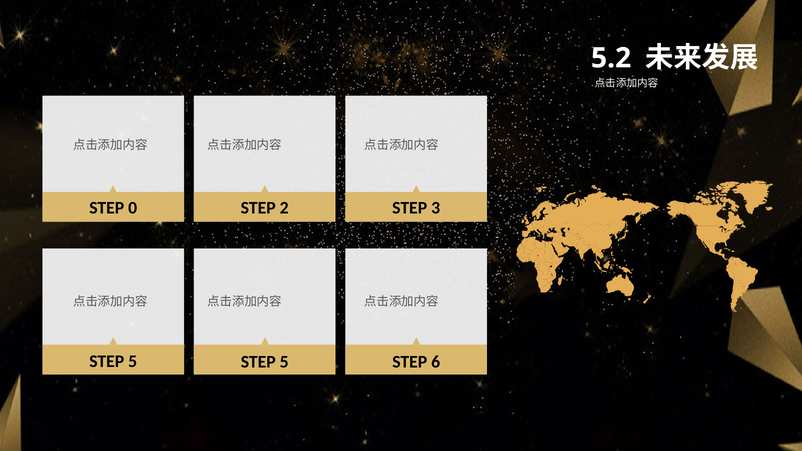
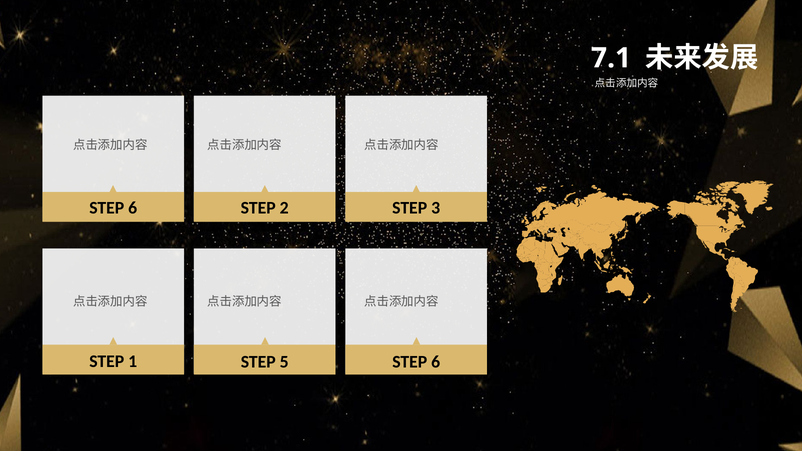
5.2: 5.2 -> 7.1 (611, 58)
0: 0 -> 6 (133, 208)
5: 5 -> 1 (133, 362)
